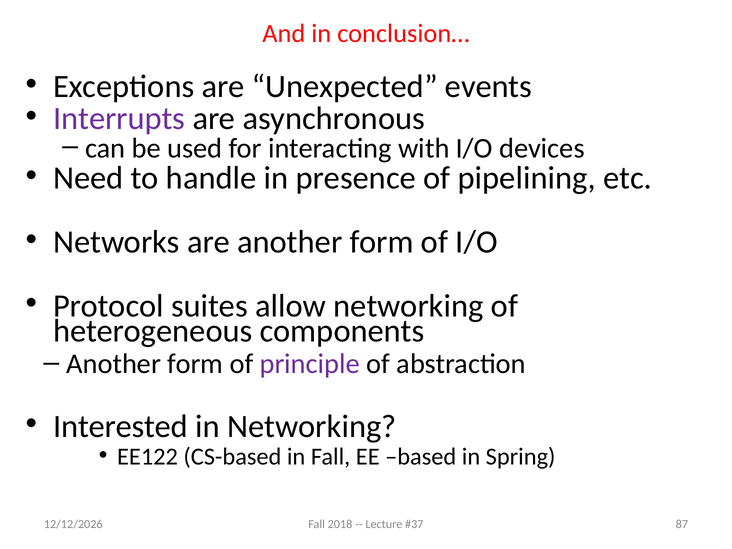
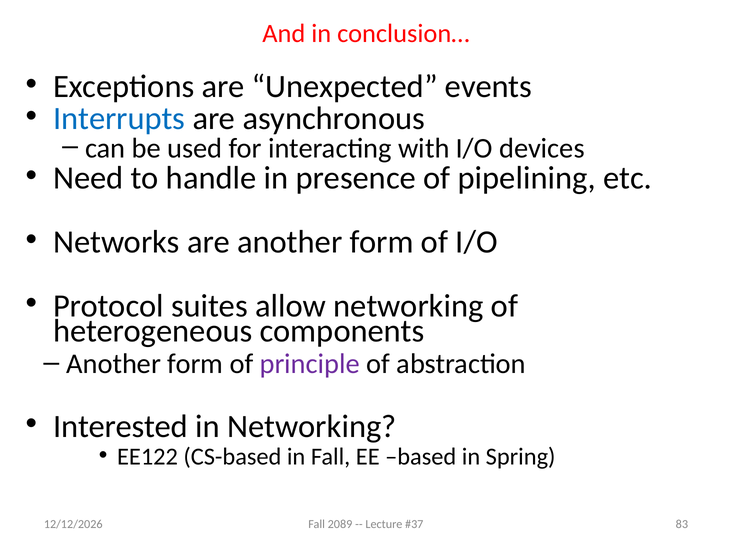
Interrupts colour: purple -> blue (119, 118)
87: 87 -> 83 (682, 524)
2018: 2018 -> 2089 (340, 524)
